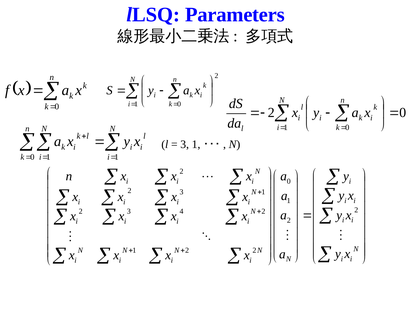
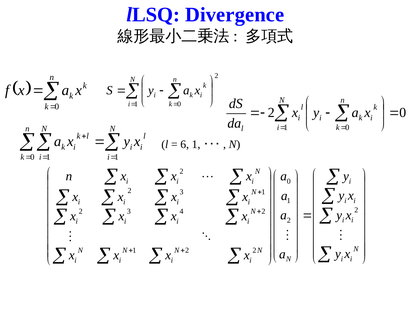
Parameters: Parameters -> Divergence (235, 15)
3: 3 -> 6 (185, 144)
